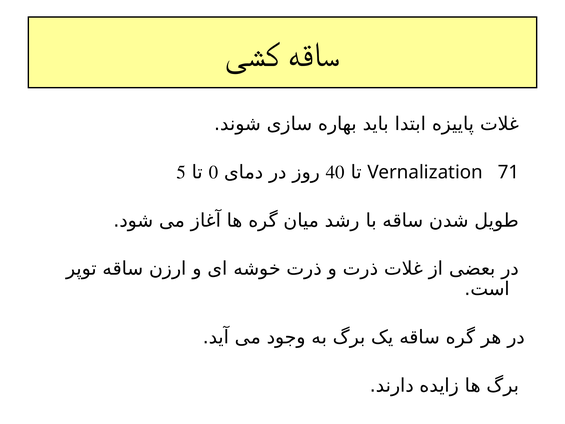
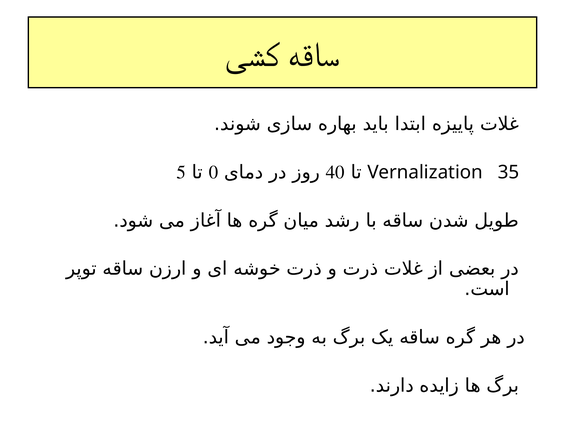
71: 71 -> 35 (508, 172)
